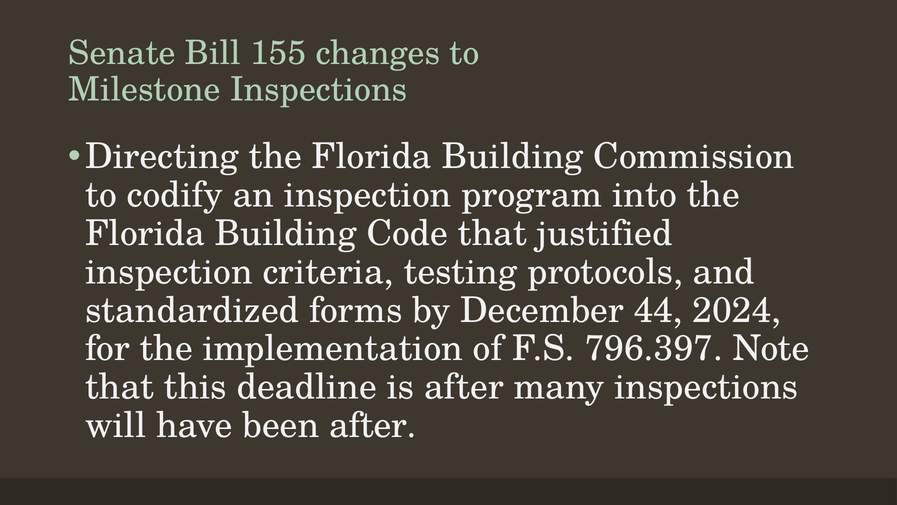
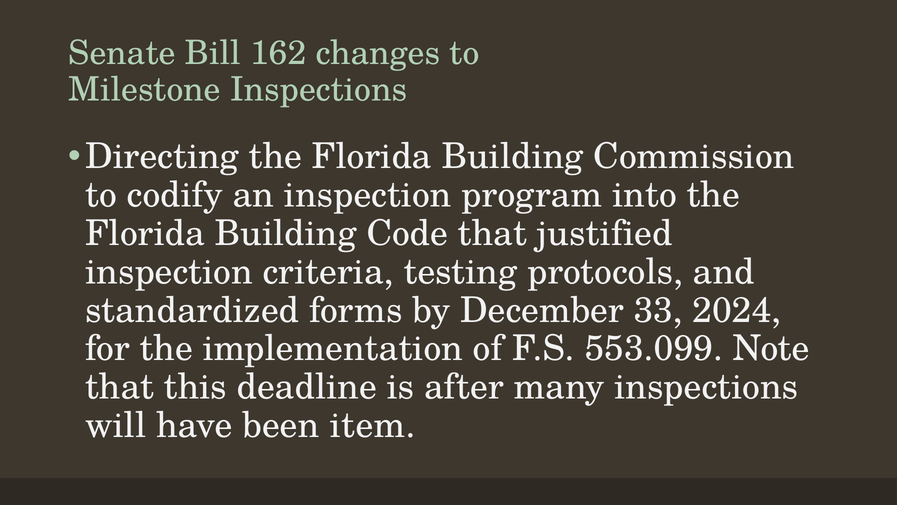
155: 155 -> 162 (278, 53)
44: 44 -> 33 (658, 310)
796.397: 796.397 -> 553.099 (654, 348)
been after: after -> item (373, 425)
